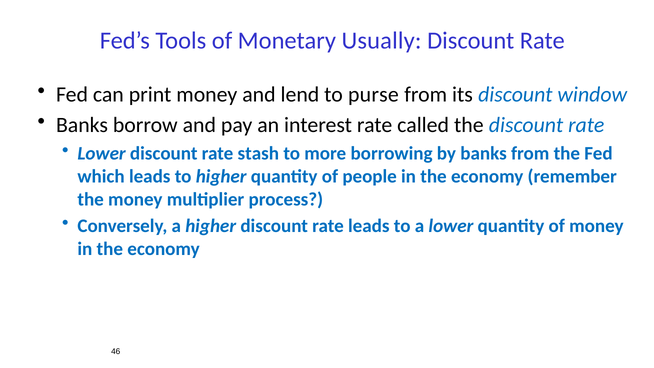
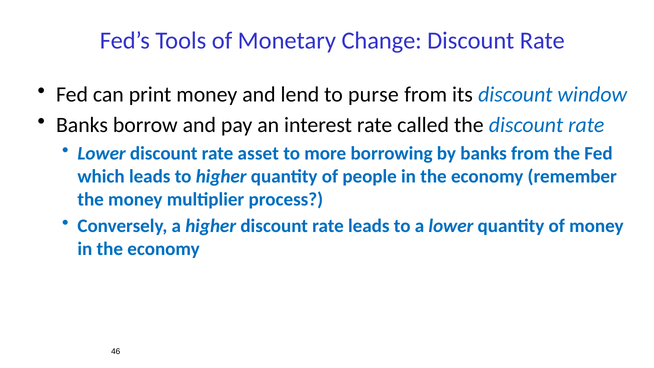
Usually: Usually -> Change (382, 41)
stash: stash -> asset (258, 153)
